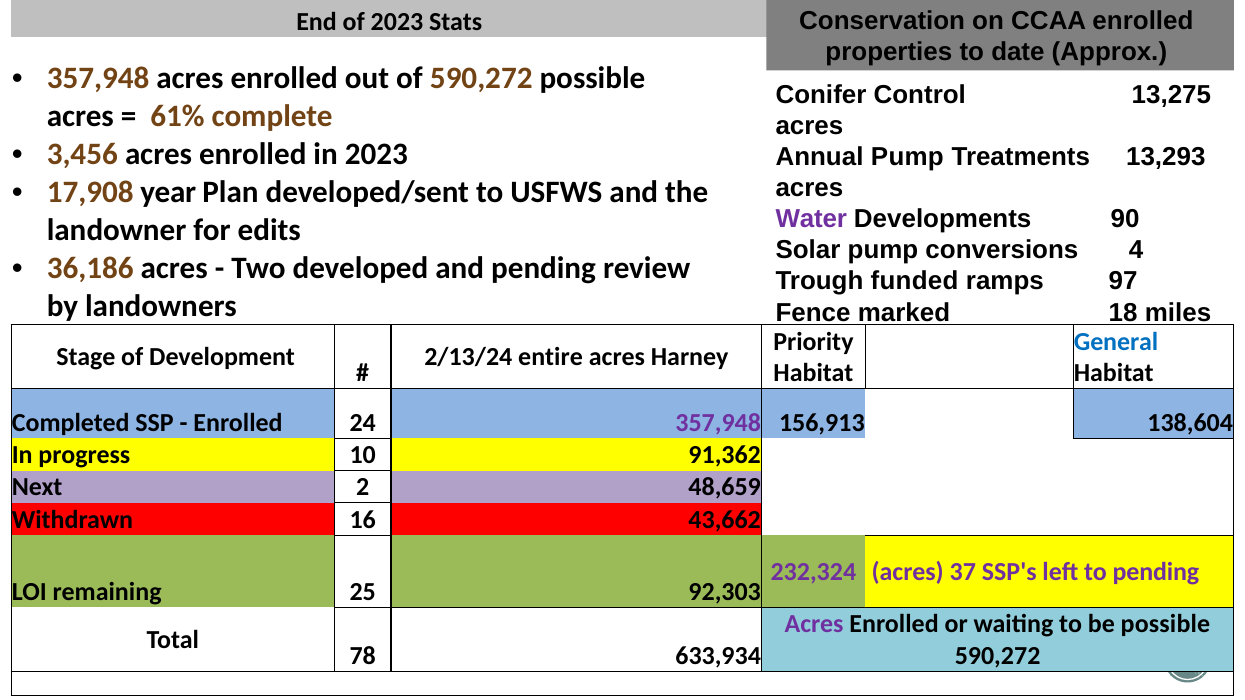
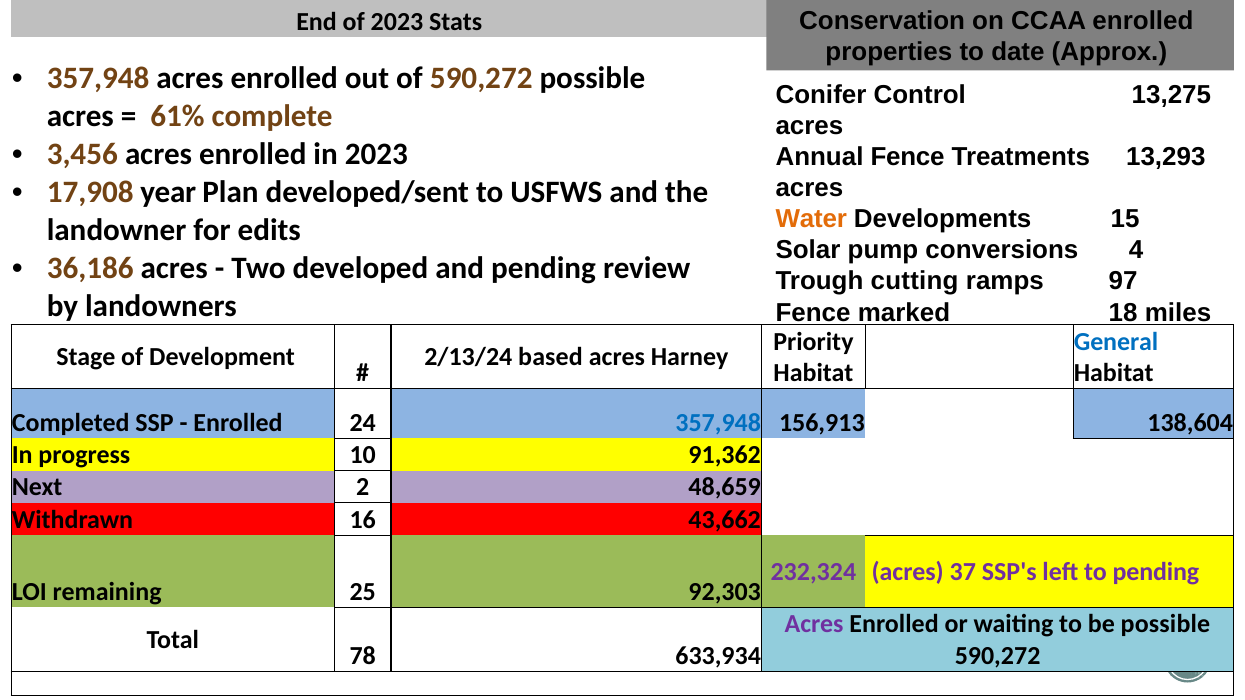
Annual Pump: Pump -> Fence (908, 157)
Water colour: purple -> orange (811, 219)
90: 90 -> 15 (1125, 219)
funded: funded -> cutting (915, 282)
entire: entire -> based (550, 358)
357,948 colour: purple -> blue (718, 423)
